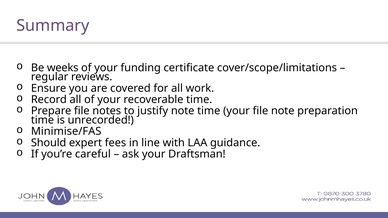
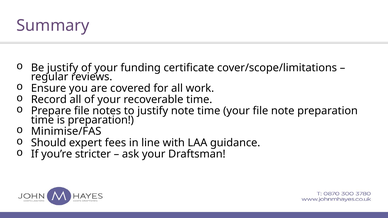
Be weeks: weeks -> justify (63, 68)
is unrecorded: unrecorded -> preparation (101, 120)
careful: careful -> stricter (93, 154)
